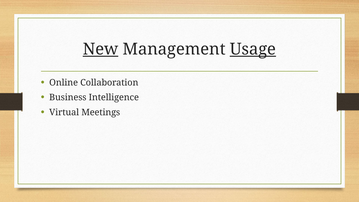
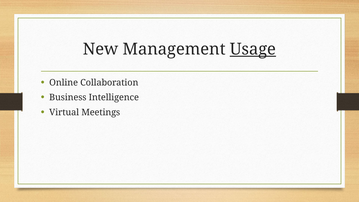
New underline: present -> none (101, 49)
